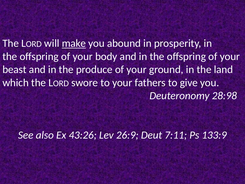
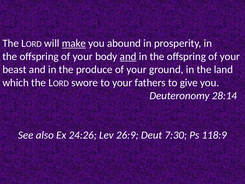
and underline: none -> present (128, 56)
28:98: 28:98 -> 28:14 (224, 96)
43:26: 43:26 -> 24:26 (83, 135)
7:11: 7:11 -> 7:30 (176, 135)
133:9: 133:9 -> 118:9 (214, 135)
